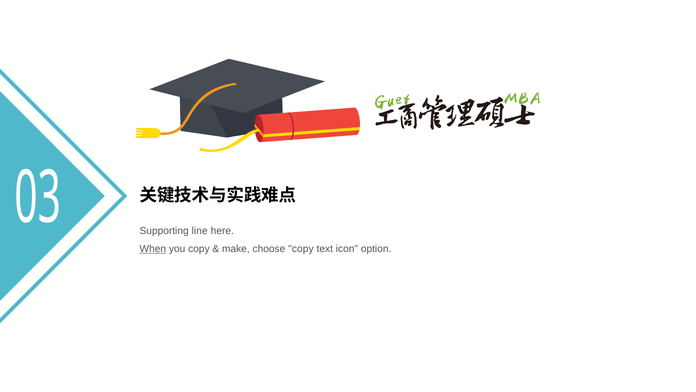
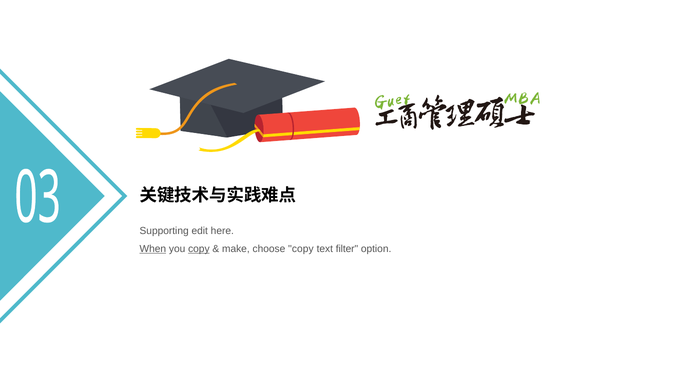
line: line -> edit (200, 230)
copy underline: none -> present (199, 249)
icon: icon -> filter (347, 249)
